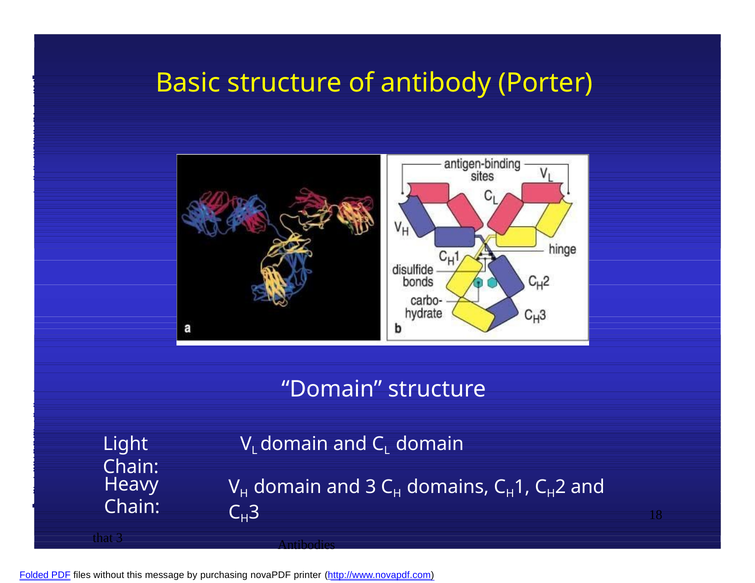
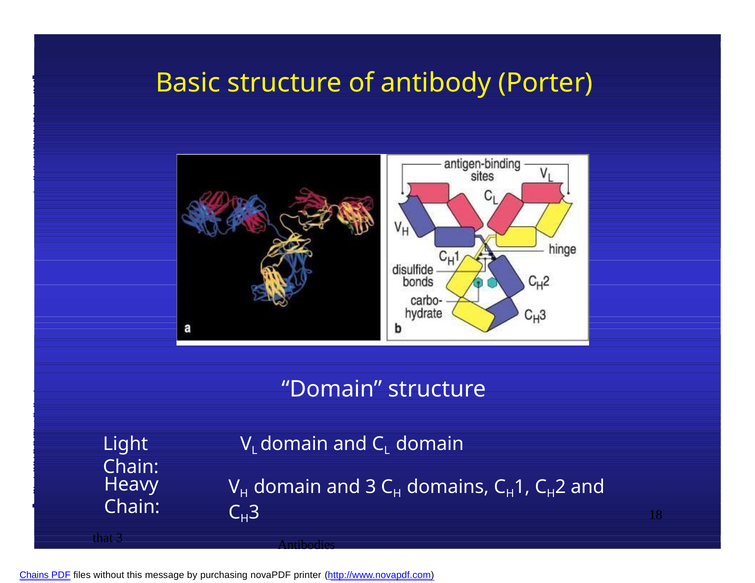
Folded: Folded -> Chains (34, 575)
